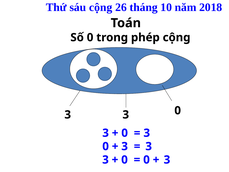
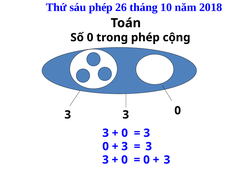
sáu cộng: cộng -> phép (101, 7)
